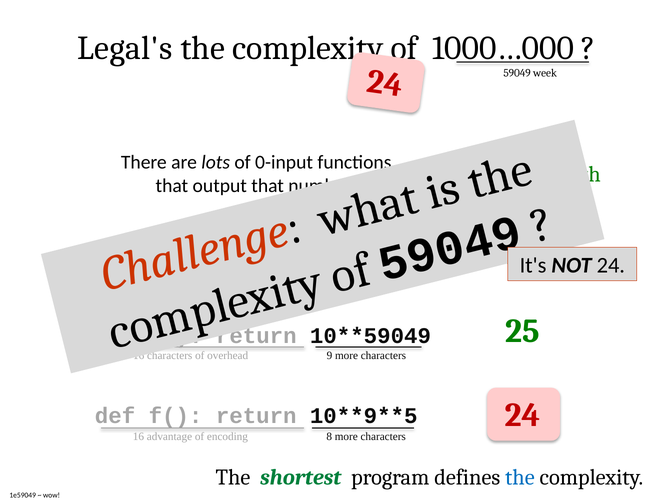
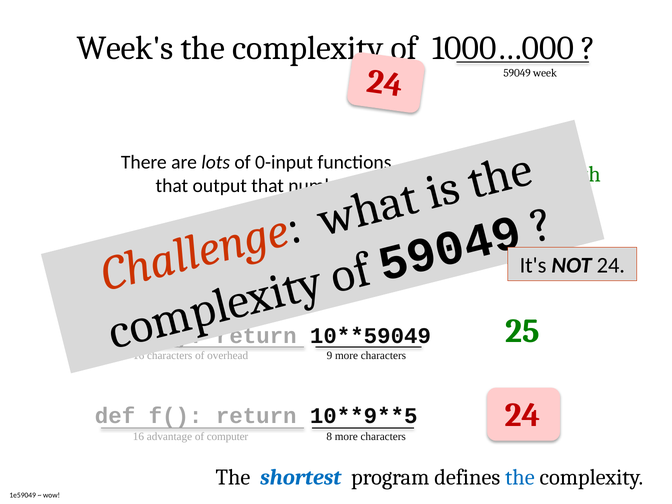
Legal's: Legal's -> Week's (125, 48)
encoding: encoding -> computer (227, 436)
shortest colour: green -> blue (301, 477)
